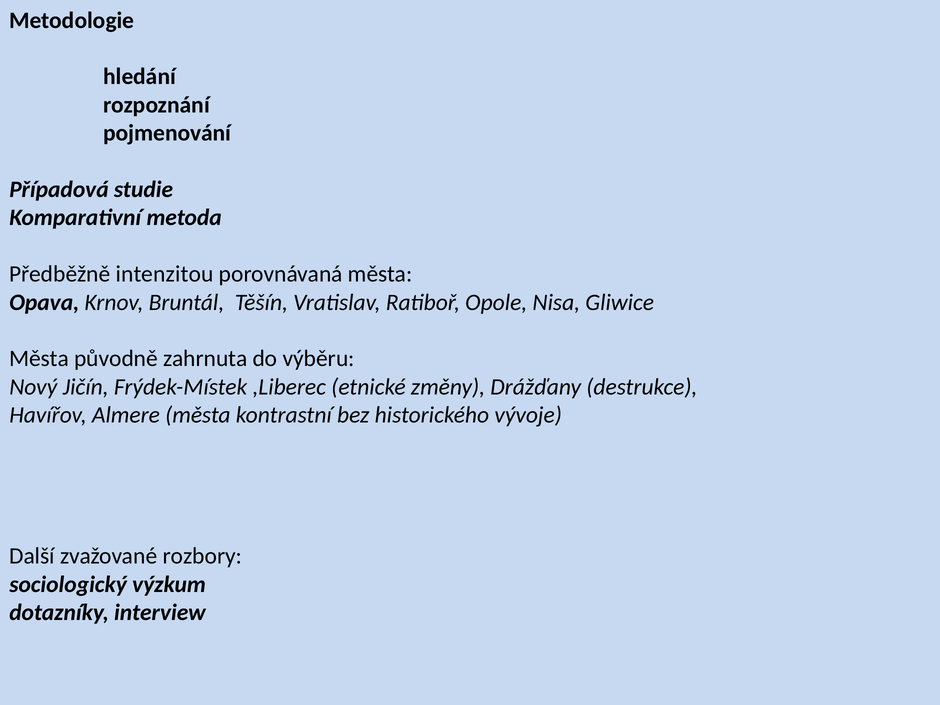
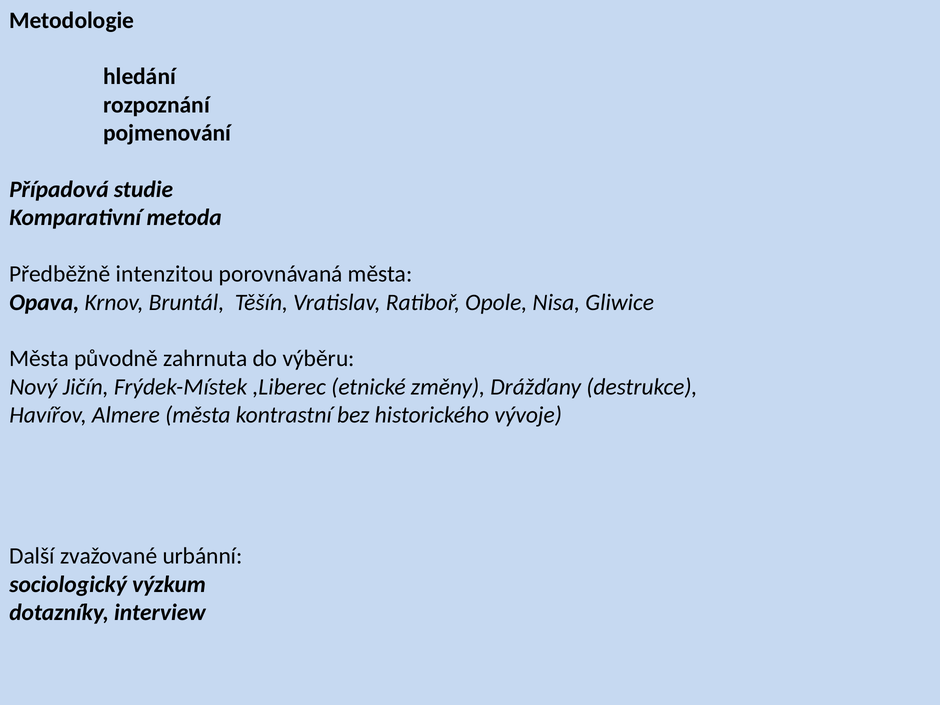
rozbory: rozbory -> urbánní (202, 556)
